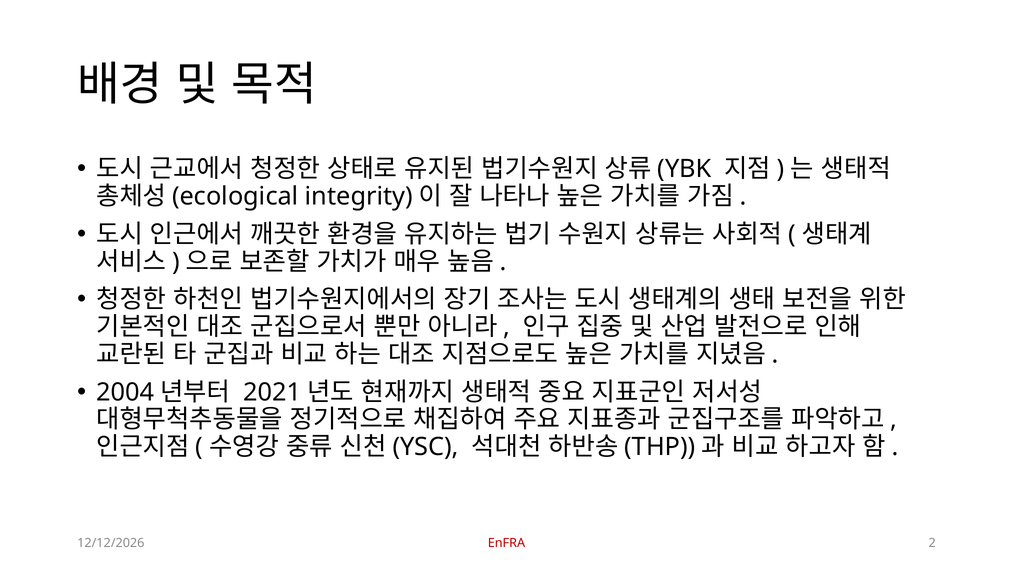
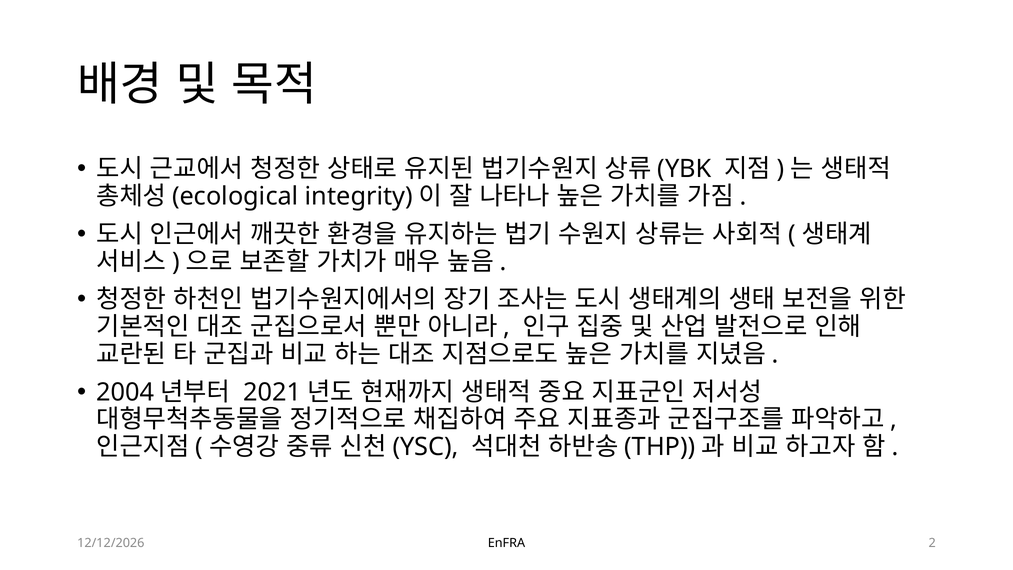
EnFRA colour: red -> black (506, 543)
